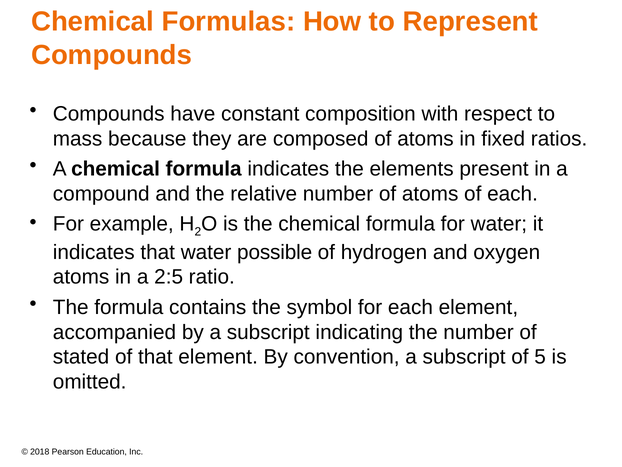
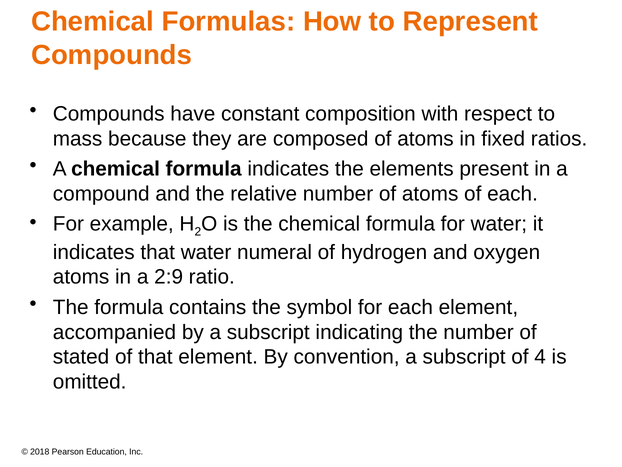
possible: possible -> numeral (275, 252)
2:5: 2:5 -> 2:9 (169, 277)
5: 5 -> 4 (540, 357)
